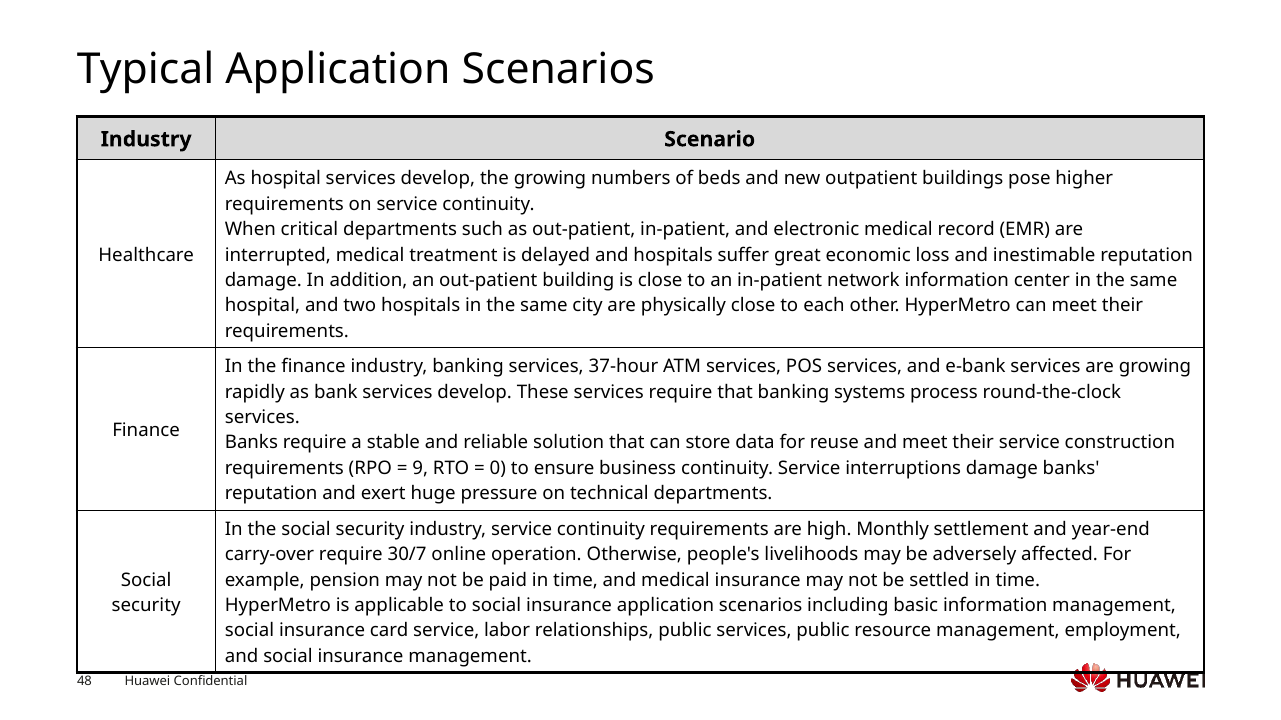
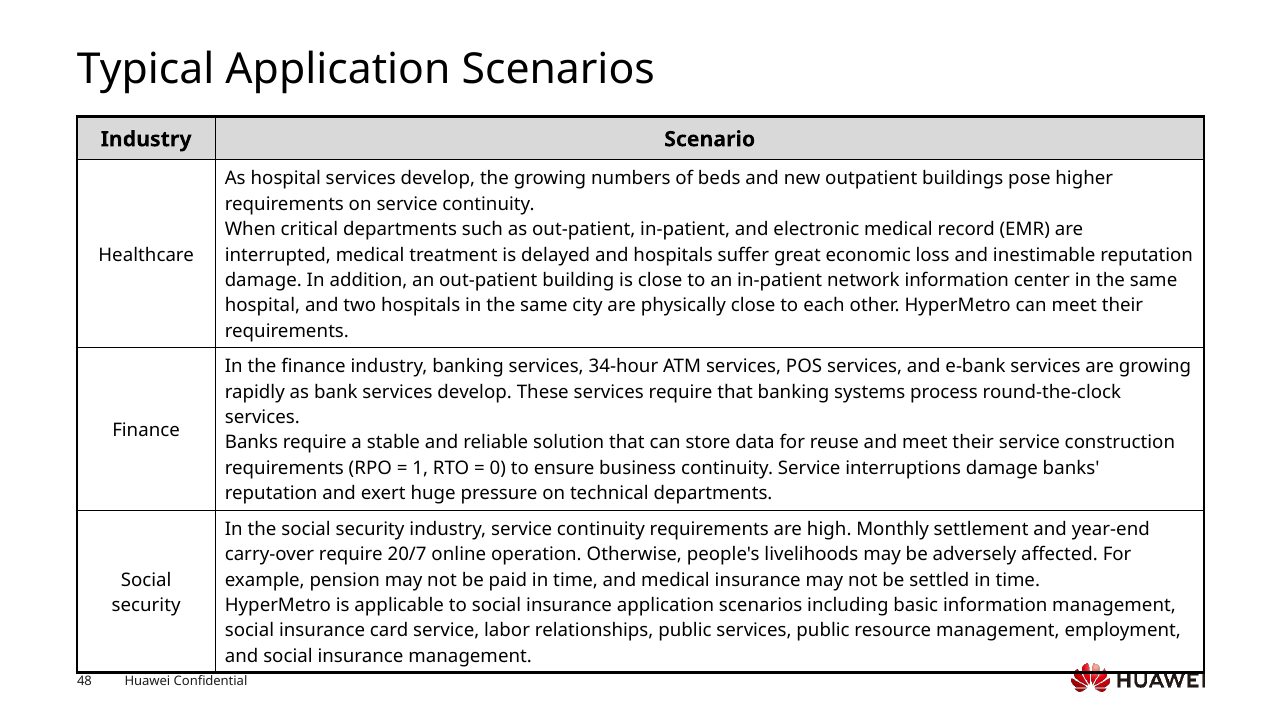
37-hour: 37-hour -> 34-hour (623, 367)
9: 9 -> 1 (420, 469)
30/7: 30/7 -> 20/7 (407, 555)
